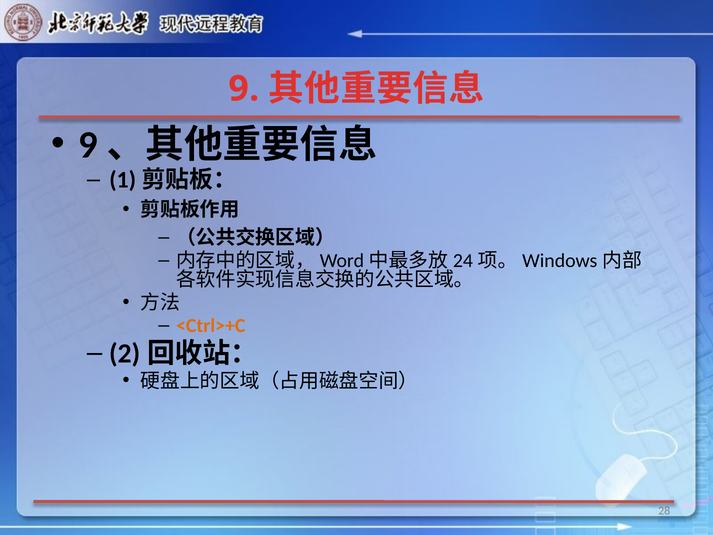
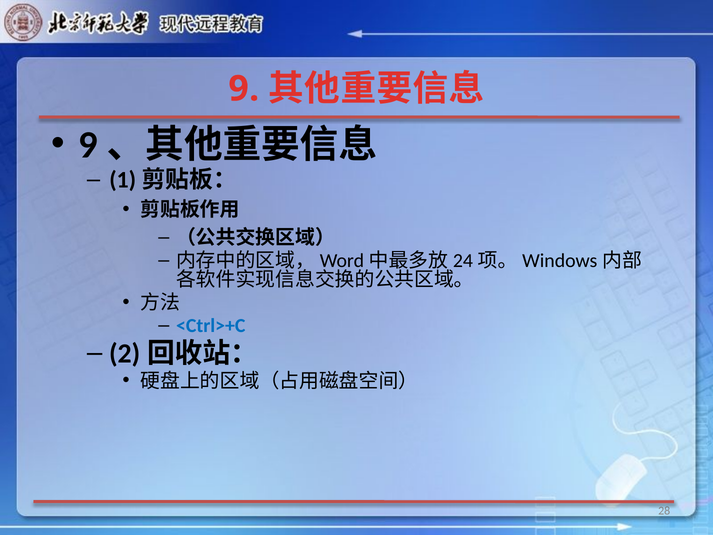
<Ctrl>+C colour: orange -> blue (211, 326)
